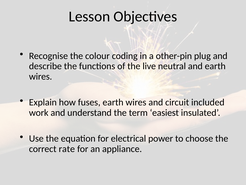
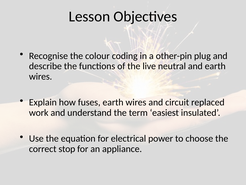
included: included -> replaced (208, 102)
rate: rate -> stop (67, 149)
